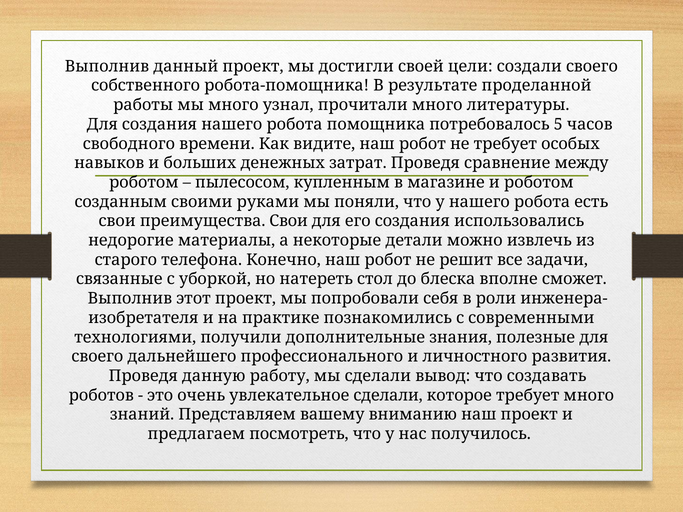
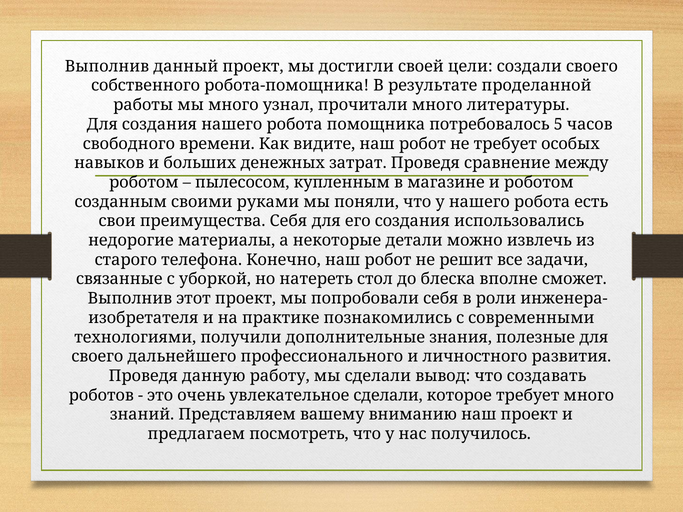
преимущества Свои: Свои -> Себя (288, 221)
